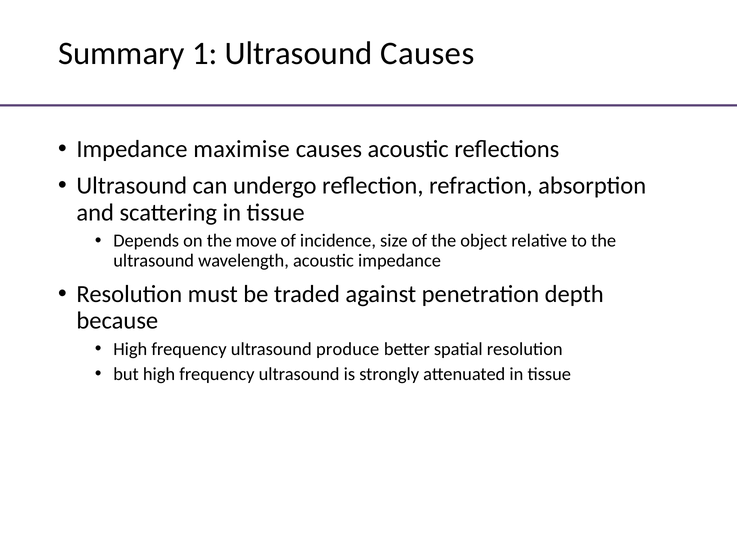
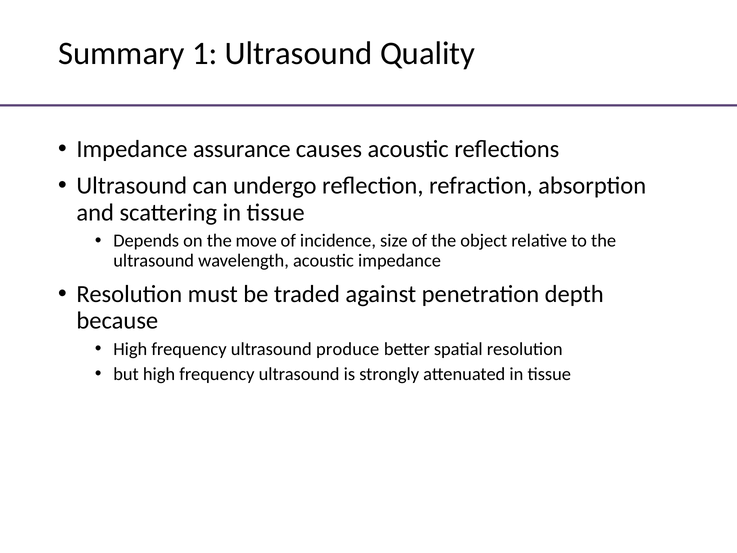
Ultrasound Causes: Causes -> Quality (428, 53)
maximise: maximise -> assurance (242, 149)
